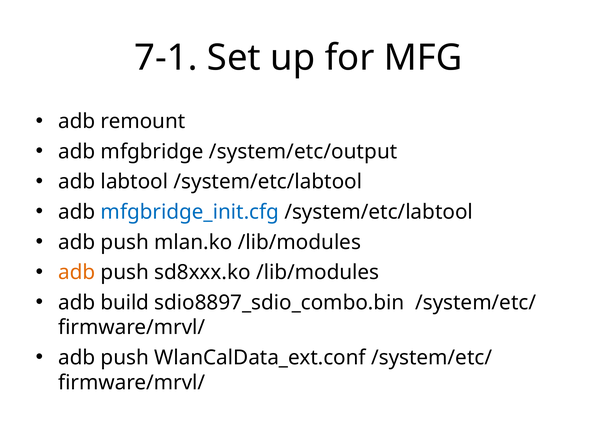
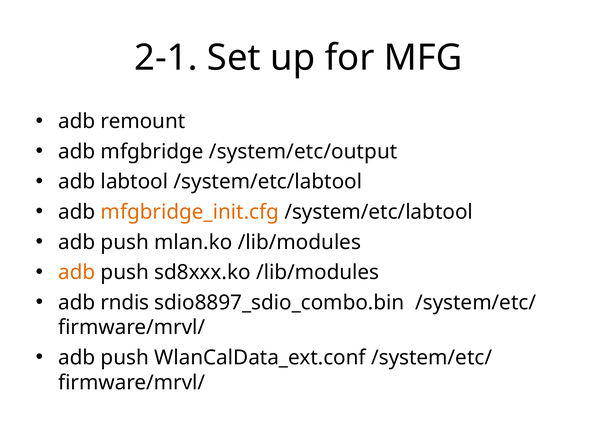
7-1: 7-1 -> 2-1 (166, 58)
mfgbridge_init.cfg colour: blue -> orange (190, 212)
build: build -> rndis (125, 302)
